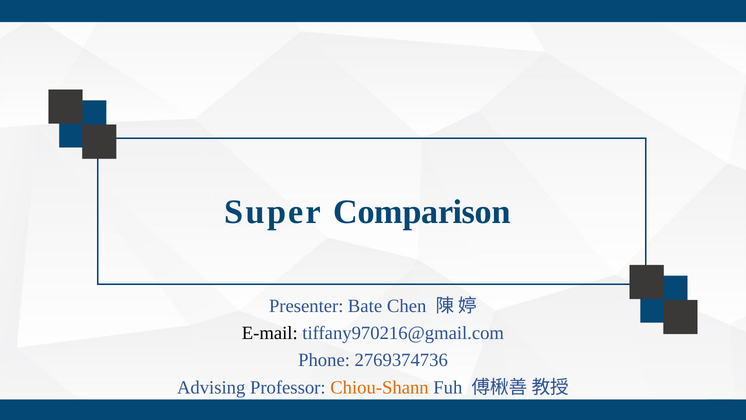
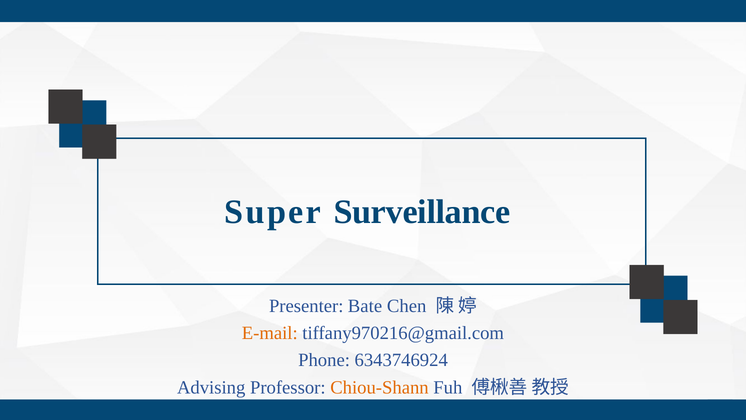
Comparison: Comparison -> Surveillance (422, 212)
E-mail colour: black -> orange (270, 333)
2769374736: 2769374736 -> 6343746924 (401, 360)
